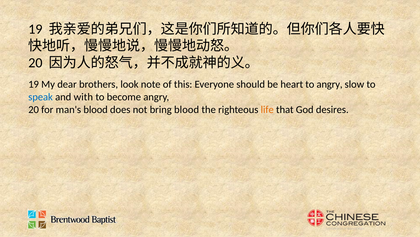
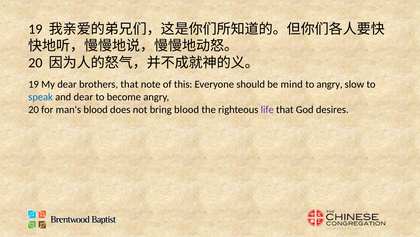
brothers look: look -> that (129, 84)
heart: heart -> mind (292, 84)
and with: with -> dear (83, 97)
life colour: orange -> purple (267, 109)
